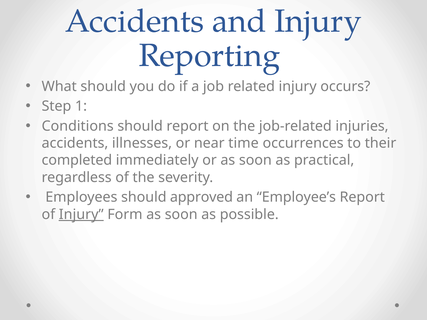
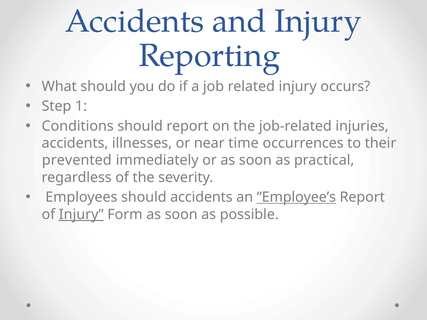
completed: completed -> prevented (77, 160)
should approved: approved -> accidents (201, 197)
Employee’s underline: none -> present (296, 197)
